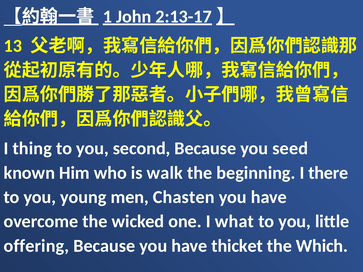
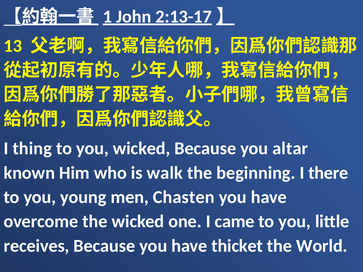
you second: second -> wicked (142, 149)
seed: seed -> altar (290, 149)
what: what -> came (235, 222)
offering: offering -> receives (37, 246)
Which: Which -> World (322, 246)
